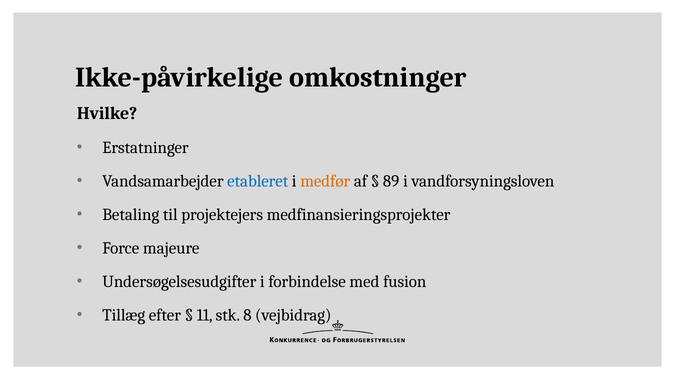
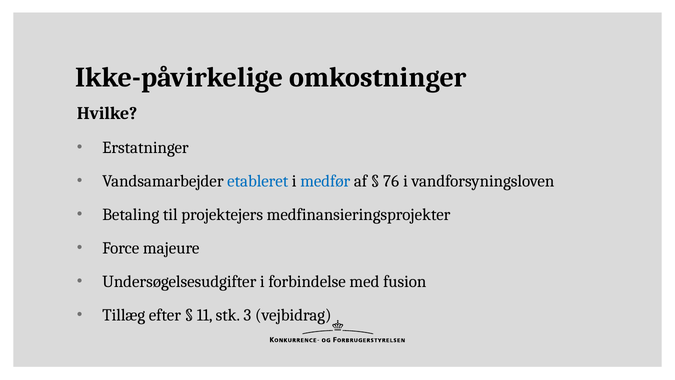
medfør colour: orange -> blue (325, 181)
89: 89 -> 76 (391, 181)
8: 8 -> 3 (247, 315)
